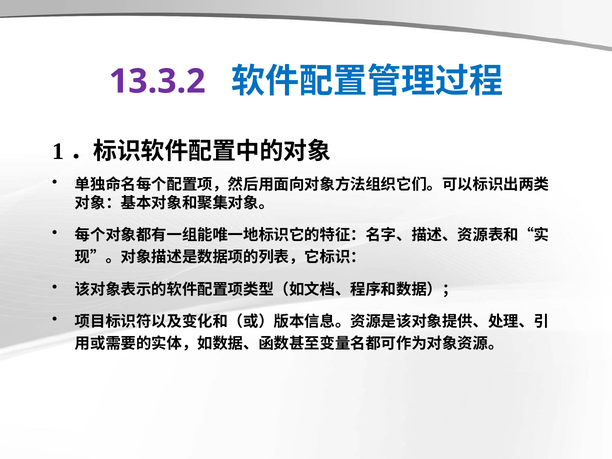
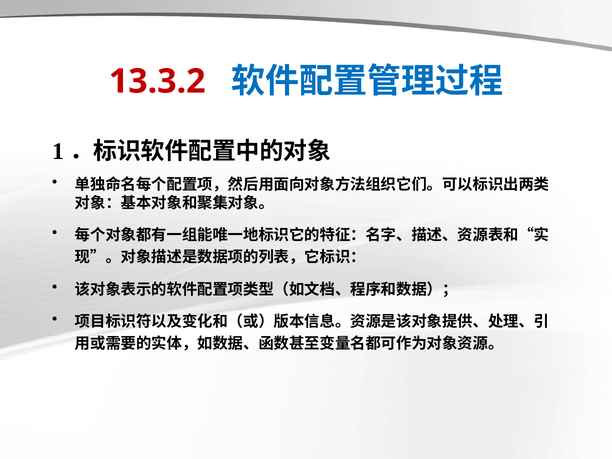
13.3.2 colour: purple -> red (157, 81)
